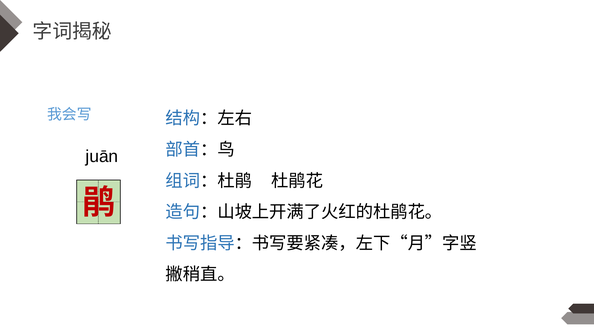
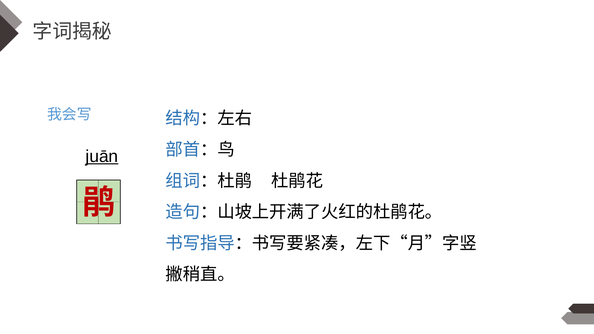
juān underline: none -> present (102, 156)
